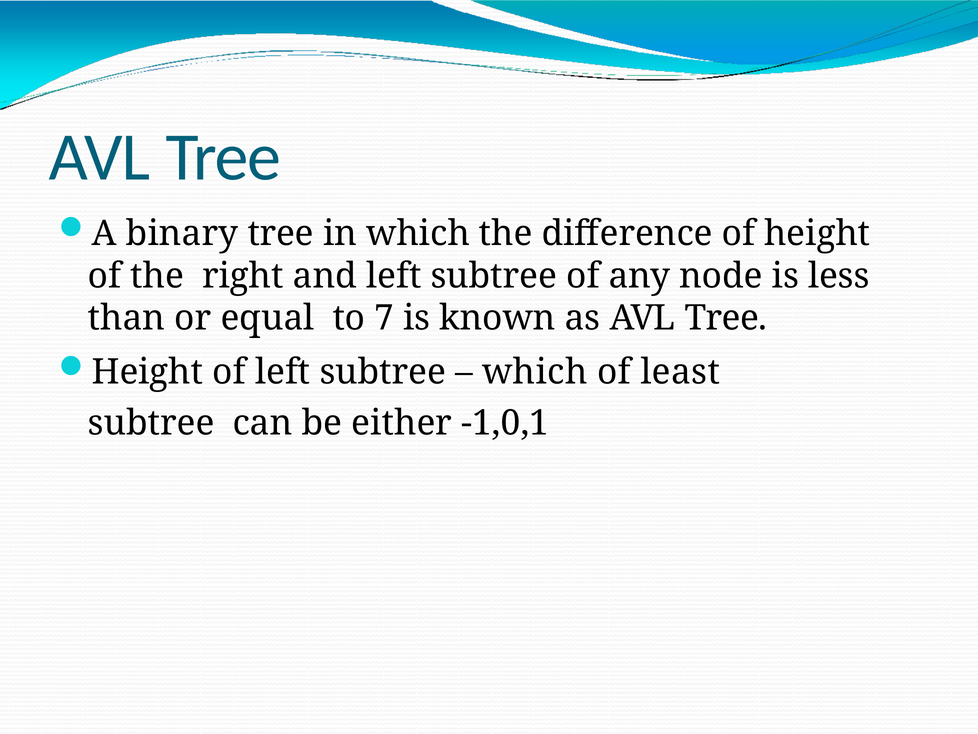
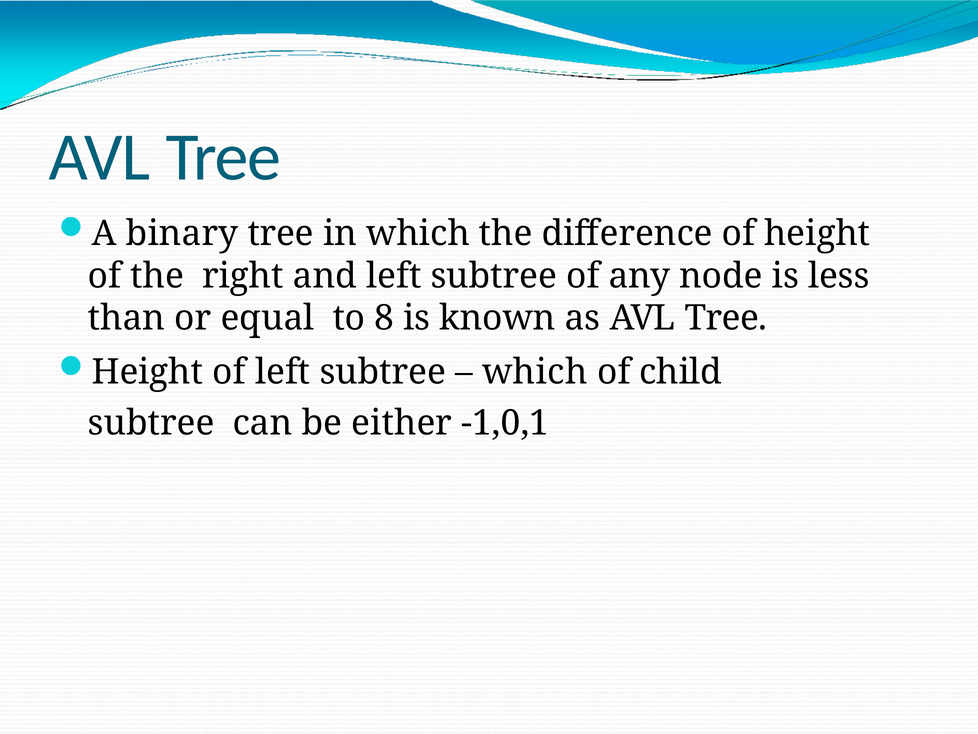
7: 7 -> 8 (384, 318)
least: least -> child (681, 372)
